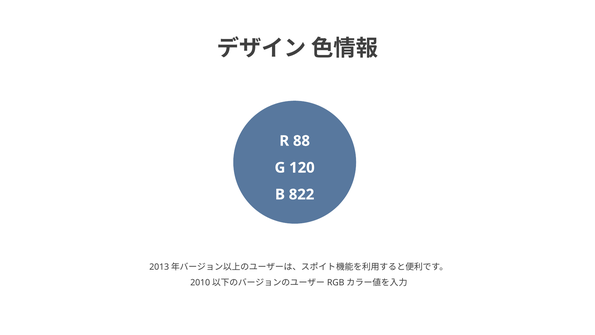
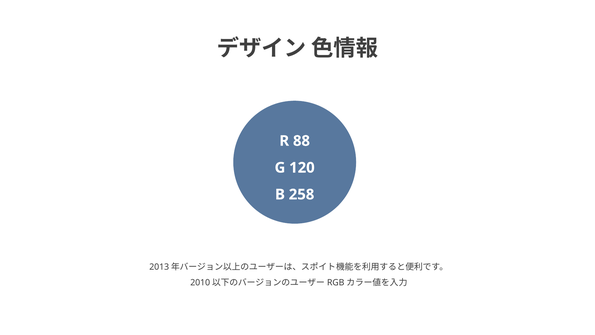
822: 822 -> 258 (302, 194)
